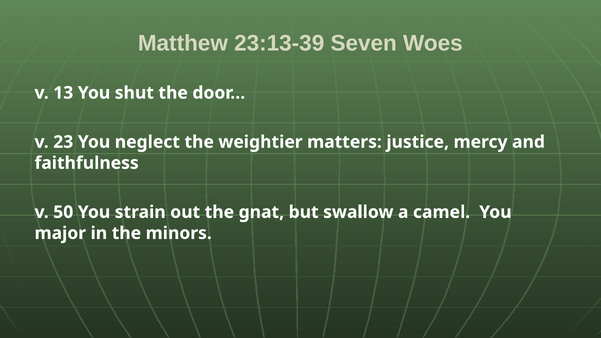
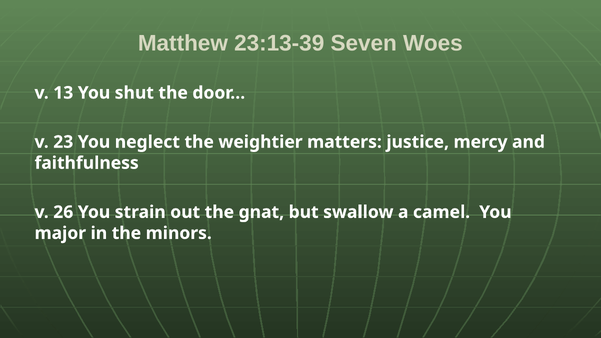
50: 50 -> 26 (63, 212)
